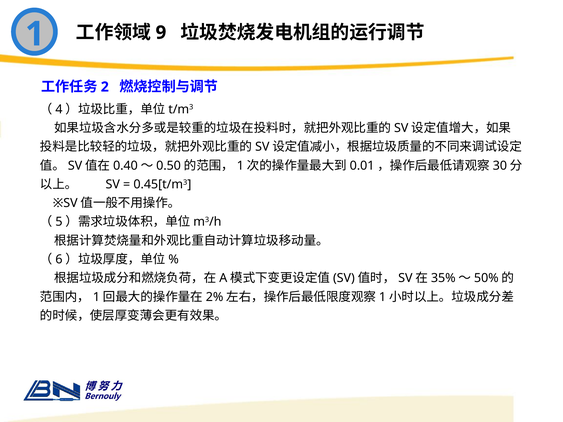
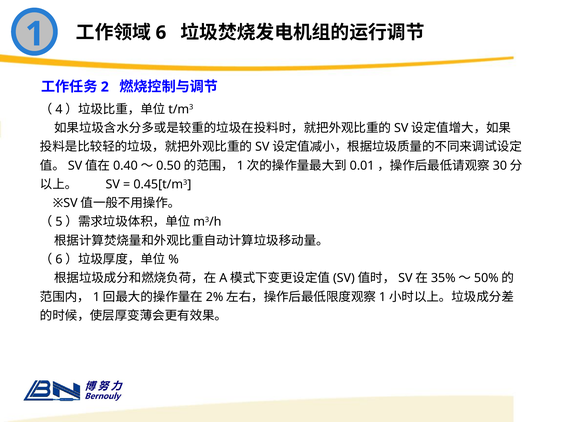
9: 9 -> 6 (161, 33)
